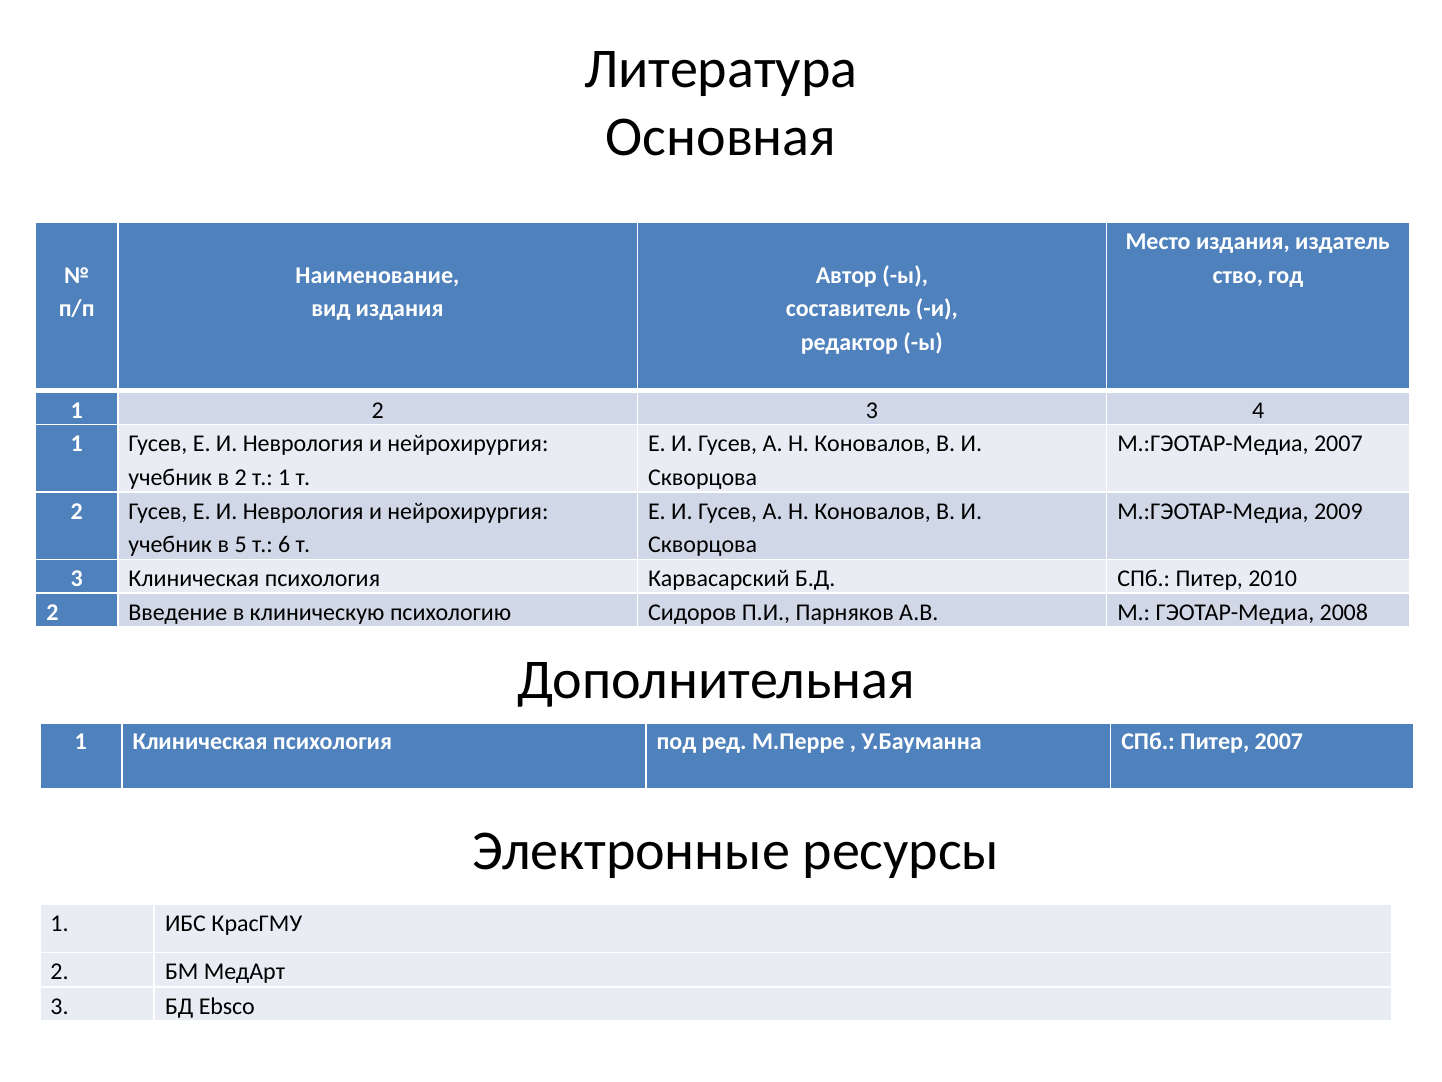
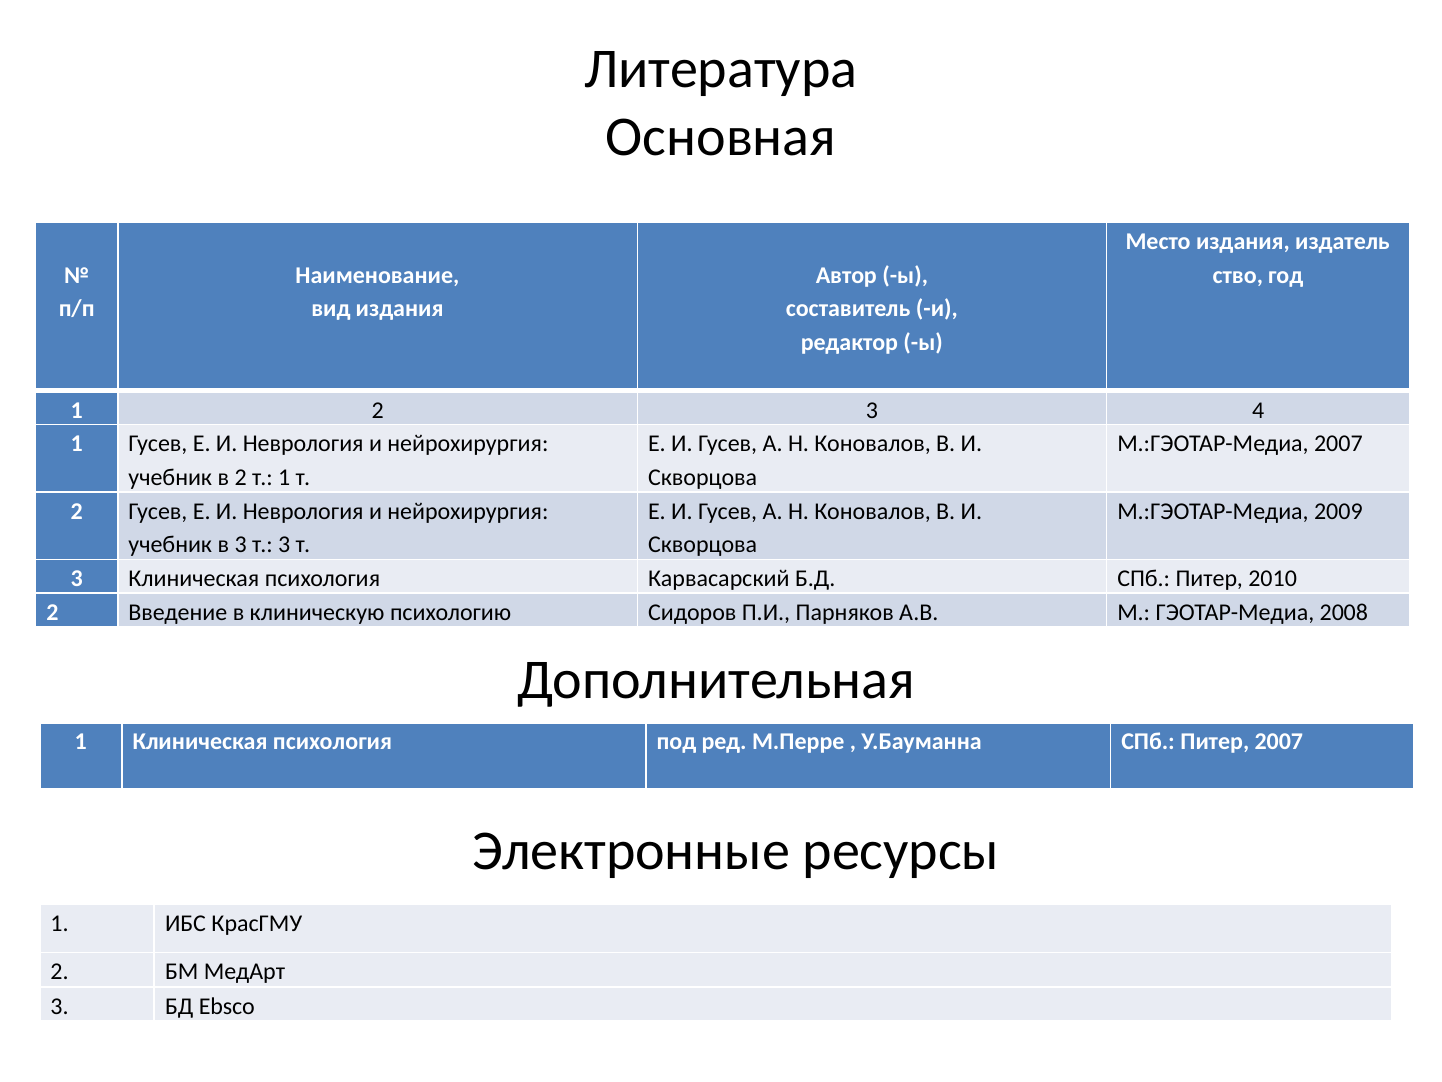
в 5: 5 -> 3 (241, 545)
т 6: 6 -> 3 (284, 545)
